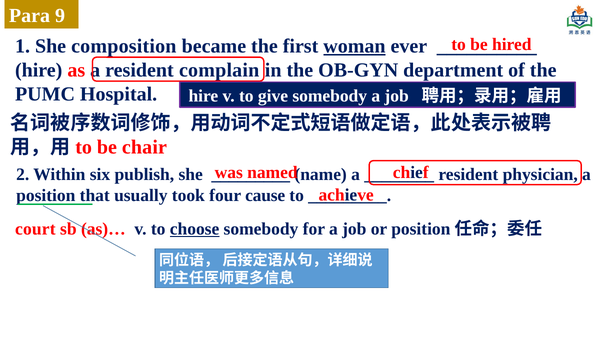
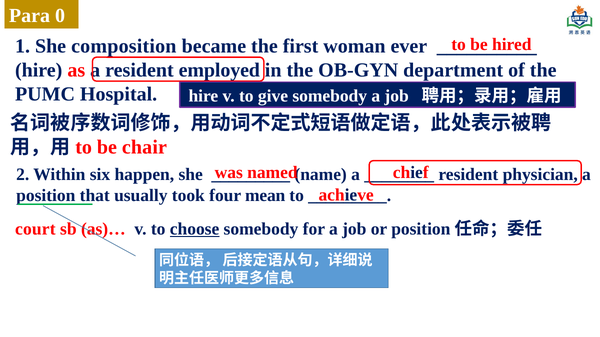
9: 9 -> 0 (60, 16)
woman underline: present -> none (354, 46)
complain: complain -> employed (219, 70)
publish: publish -> happen (144, 175)
cause: cause -> mean (265, 196)
